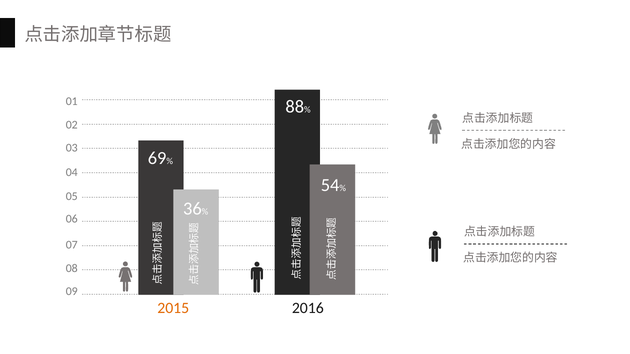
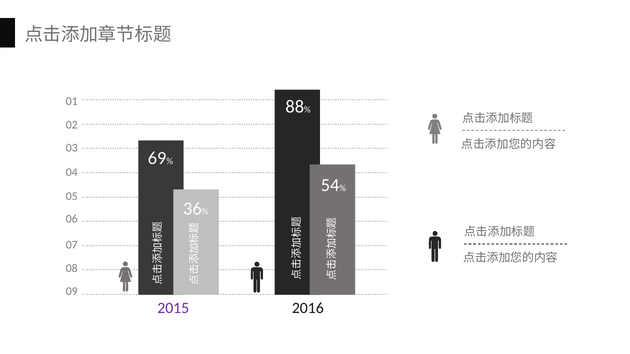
2015 colour: orange -> purple (173, 309)
